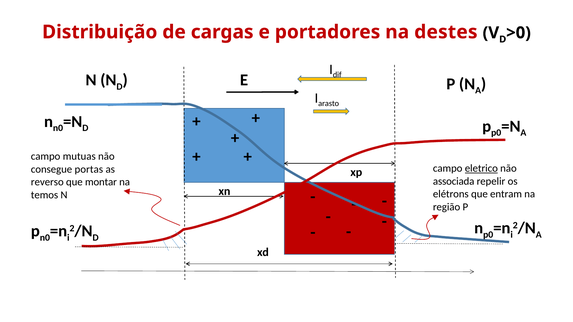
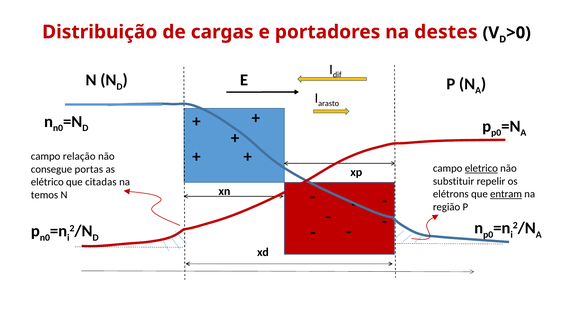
mutuas: mutuas -> relação (79, 156)
associada: associada -> substituir (454, 181)
reverso: reverso -> elétrico (47, 182)
montar: montar -> citadas (101, 182)
entram underline: none -> present (506, 194)
